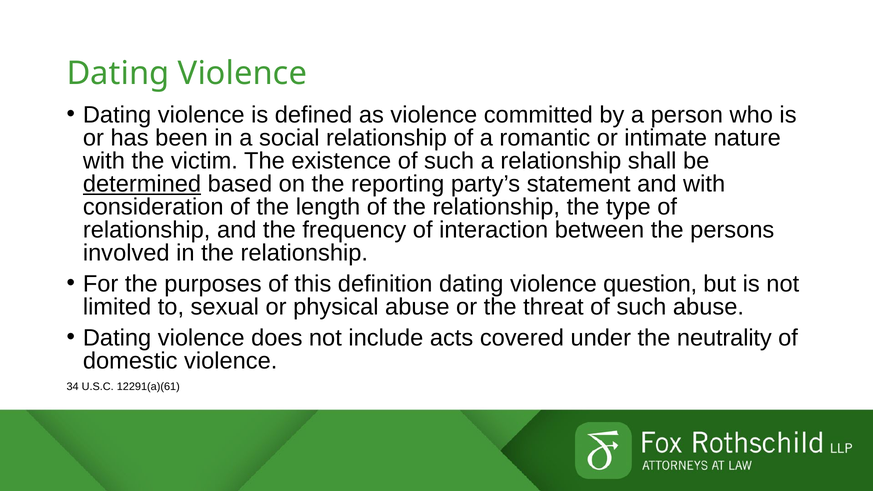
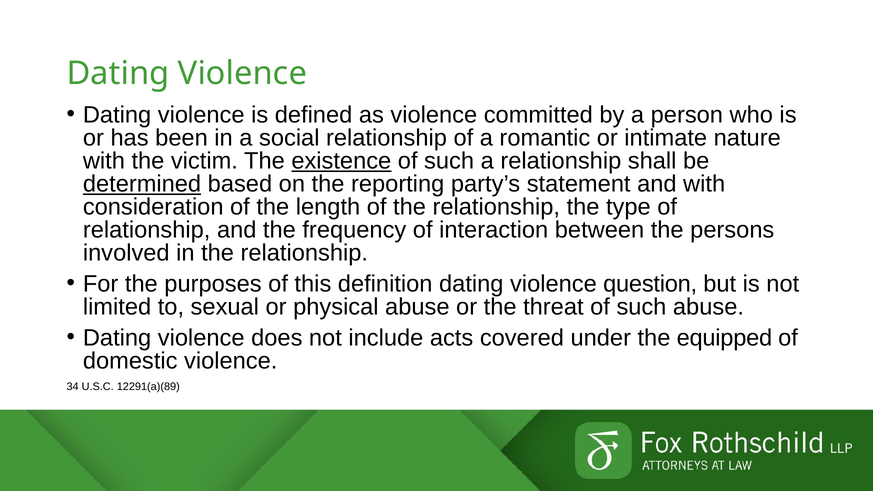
existence underline: none -> present (341, 161)
neutrality: neutrality -> equipped (724, 338)
12291(a)(61: 12291(a)(61 -> 12291(a)(89 (148, 386)
